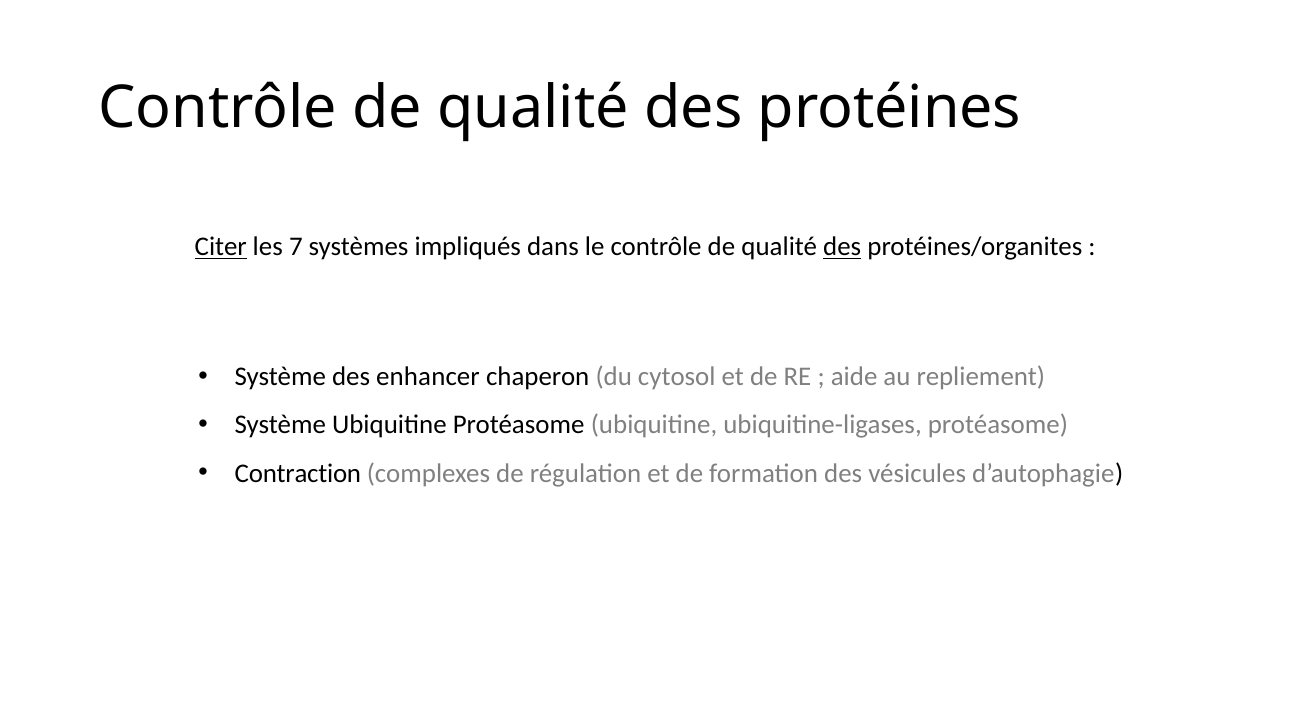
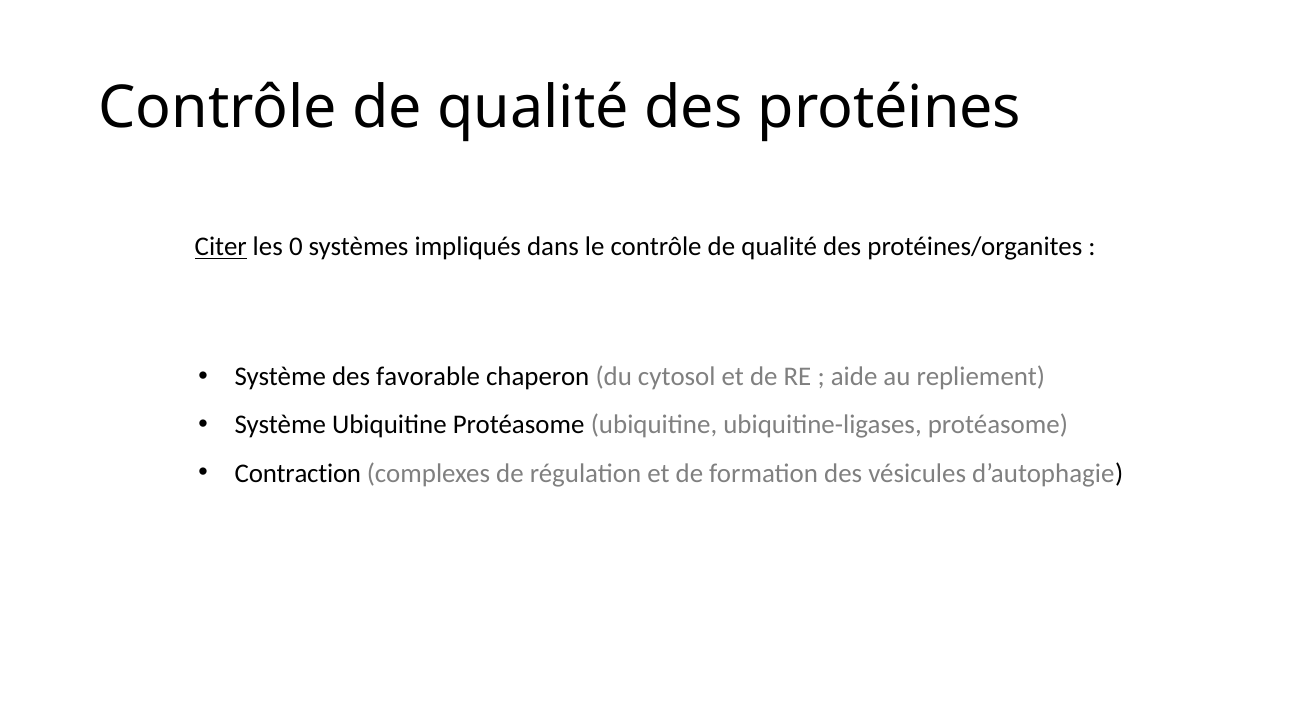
7: 7 -> 0 (296, 247)
des underline: present -> none (842, 247)
enhancer: enhancer -> favorable (428, 377)
